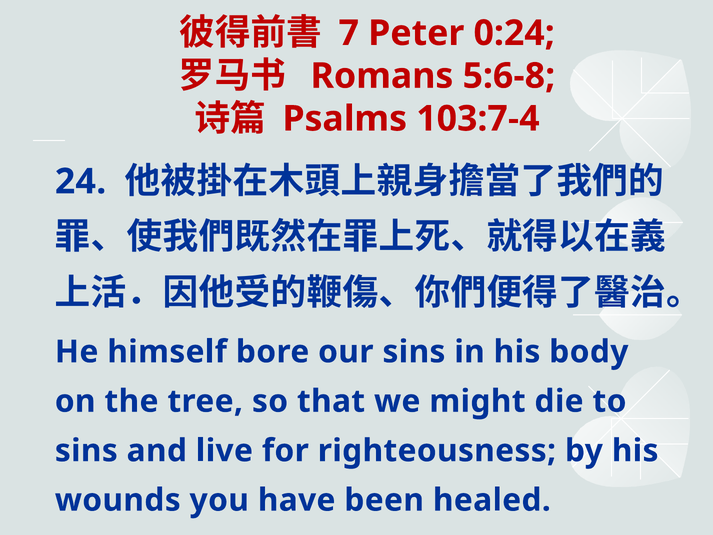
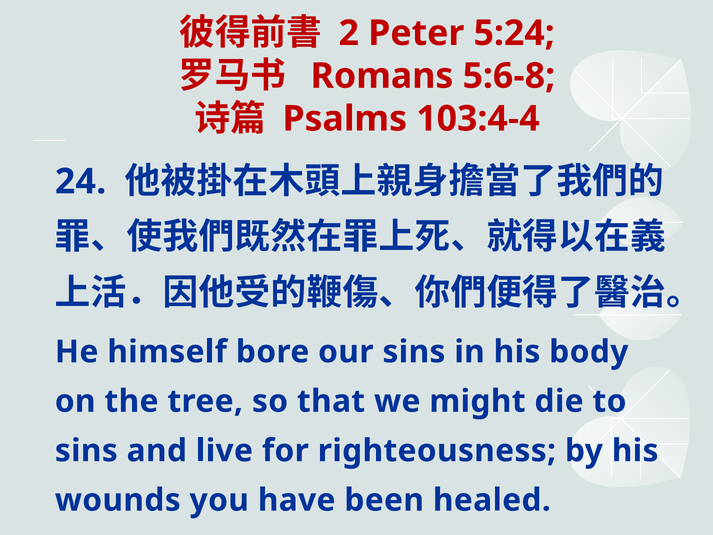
7: 7 -> 2 (349, 33)
0:24: 0:24 -> 5:24 (514, 33)
103:7-4: 103:7-4 -> 103:4-4 (478, 119)
